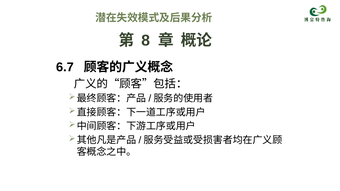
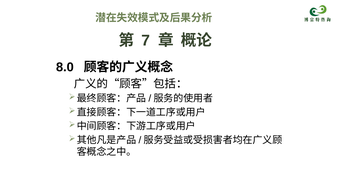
8: 8 -> 7 (146, 41)
6.7: 6.7 -> 8.0 (65, 67)
